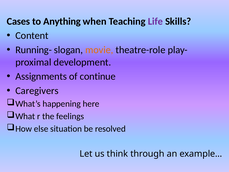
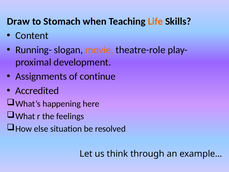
Cases: Cases -> Draw (18, 21)
Anything: Anything -> Stomach (62, 21)
Life colour: purple -> orange (155, 21)
Caregivers: Caregivers -> Accredited (37, 91)
